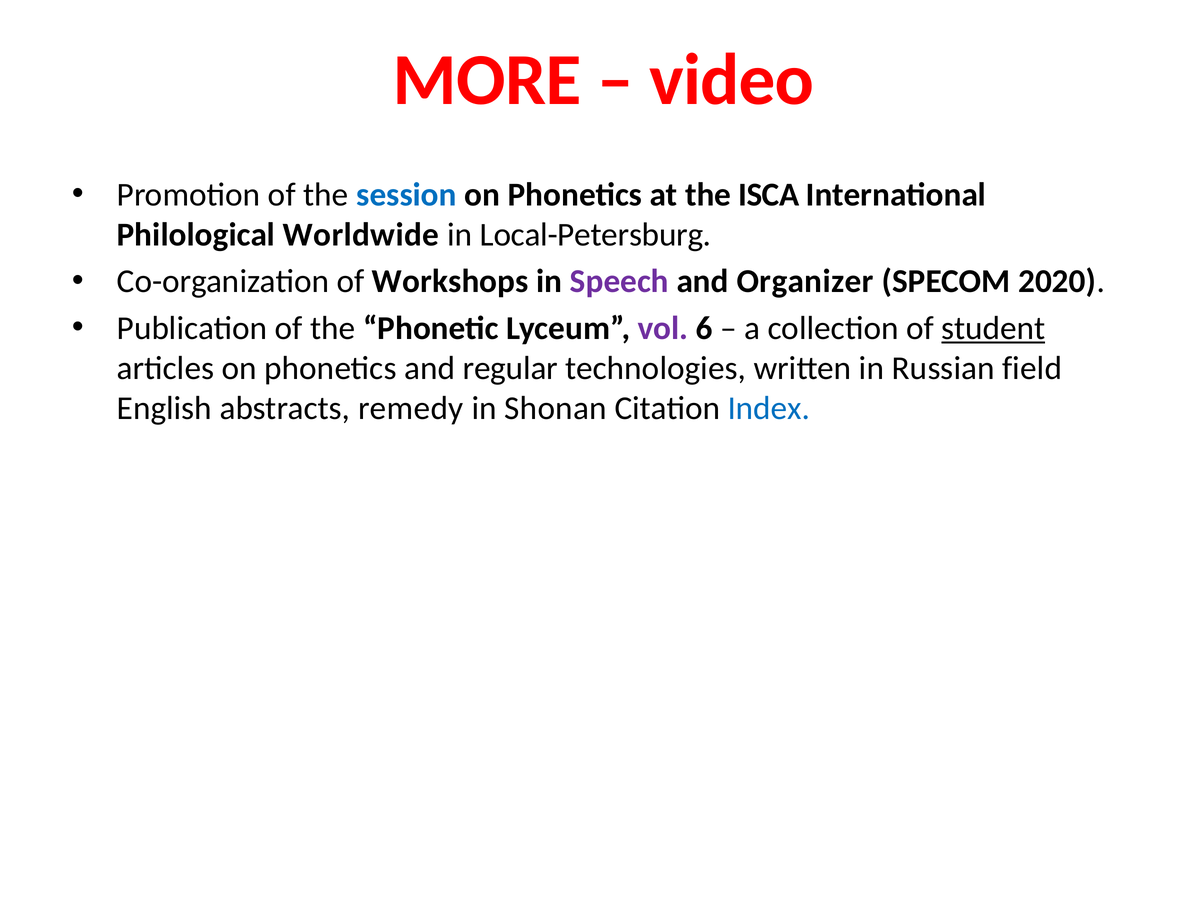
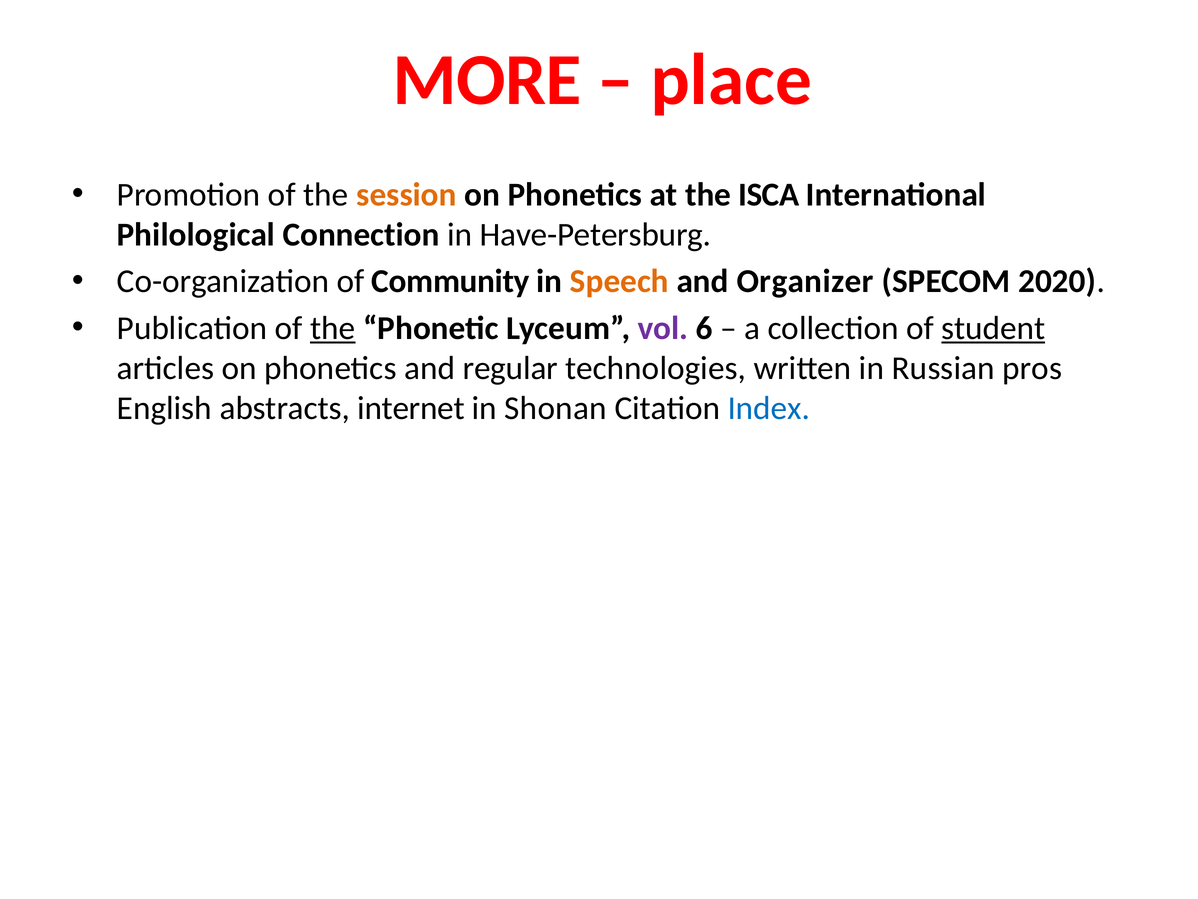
video: video -> place (731, 80)
session colour: blue -> orange (406, 195)
Worldwide: Worldwide -> Connection (361, 235)
Local-Petersburg: Local-Petersburg -> Have-Petersburg (596, 235)
Workshops: Workshops -> Community (451, 281)
Speech colour: purple -> orange (619, 281)
the underline: none -> present (333, 328)
field: field -> pros (1032, 368)
remedy: remedy -> internet (411, 408)
